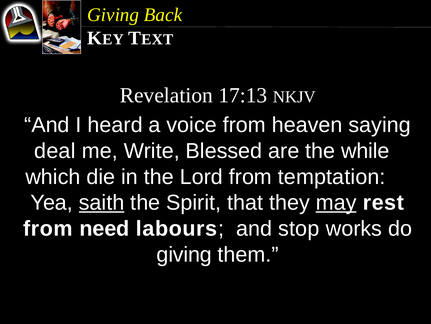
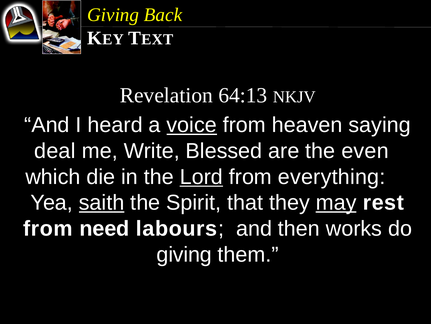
17:13: 17:13 -> 64:13 (243, 95)
voice underline: none -> present (192, 125)
while: while -> even (365, 151)
Lord underline: none -> present (201, 176)
temptation: temptation -> everything (332, 176)
stop: stop -> then (299, 228)
